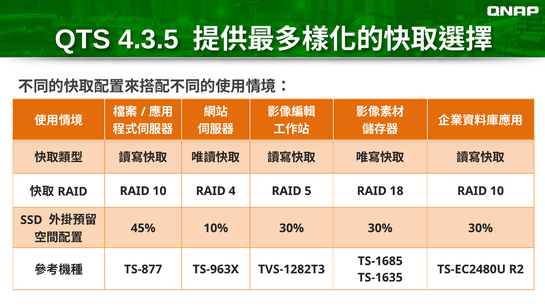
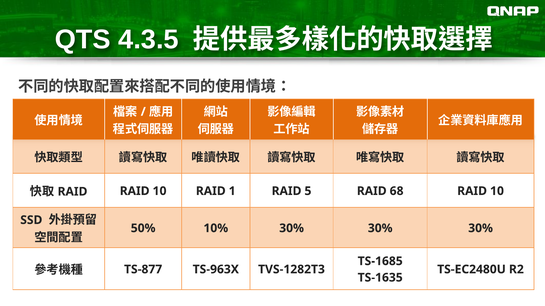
4: 4 -> 1 (232, 191)
18: 18 -> 68 (397, 191)
45%: 45% -> 50% (143, 229)
